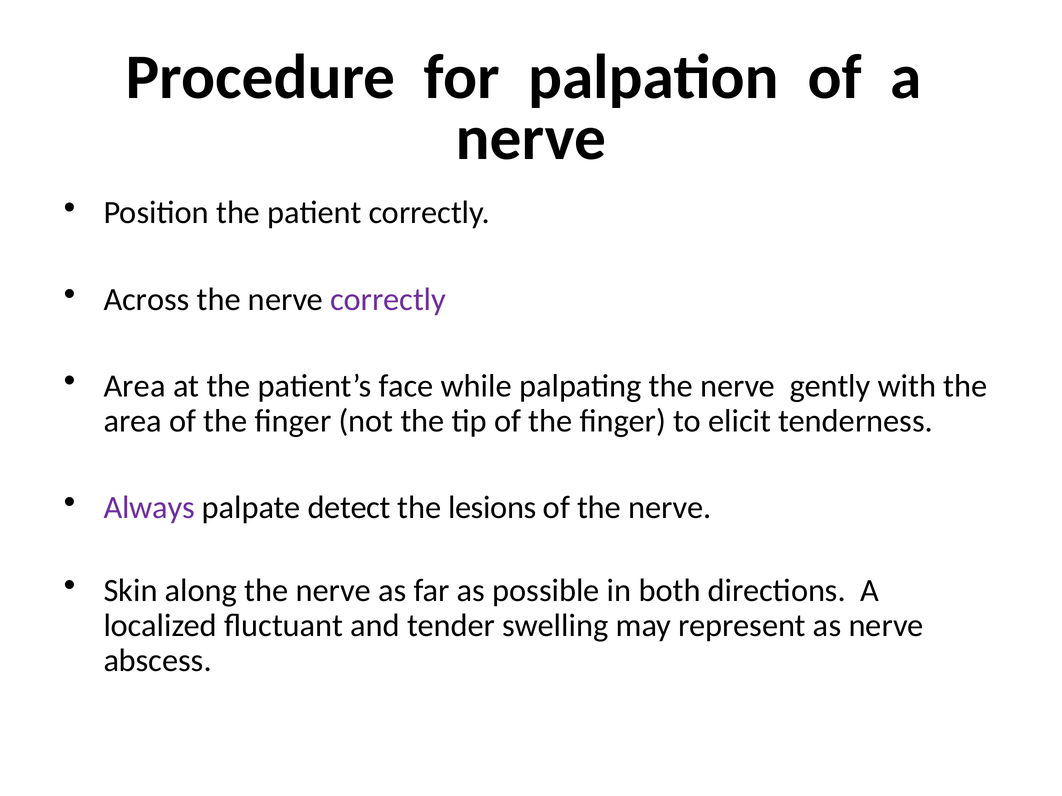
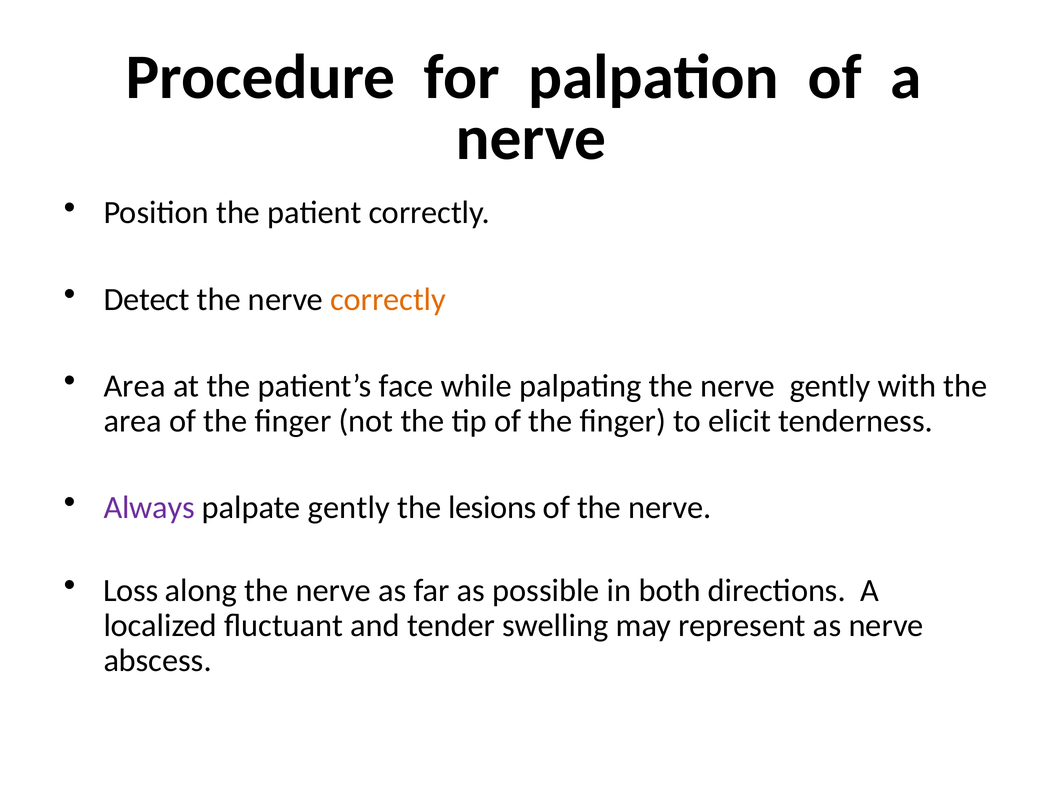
Across: Across -> Detect (147, 300)
correctly colour: purple -> orange (388, 300)
palpate detect: detect -> gently (349, 508)
Skin: Skin -> Loss (131, 591)
